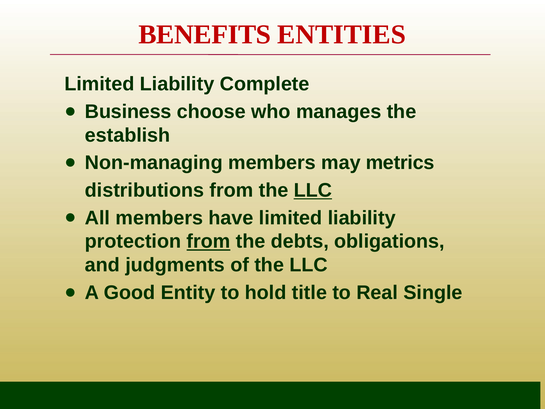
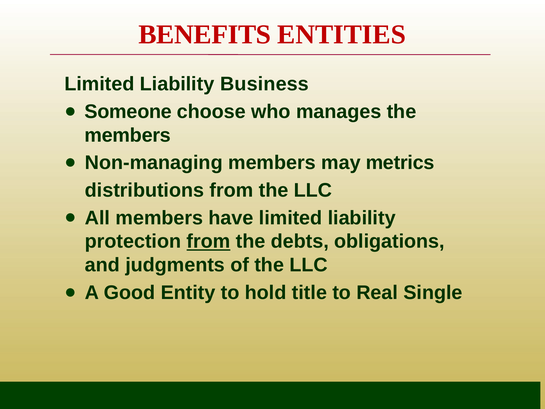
Complete: Complete -> Business (265, 84)
Business: Business -> Someone (128, 112)
establish: establish -> members (128, 135)
LLC underline: present -> none (313, 190)
